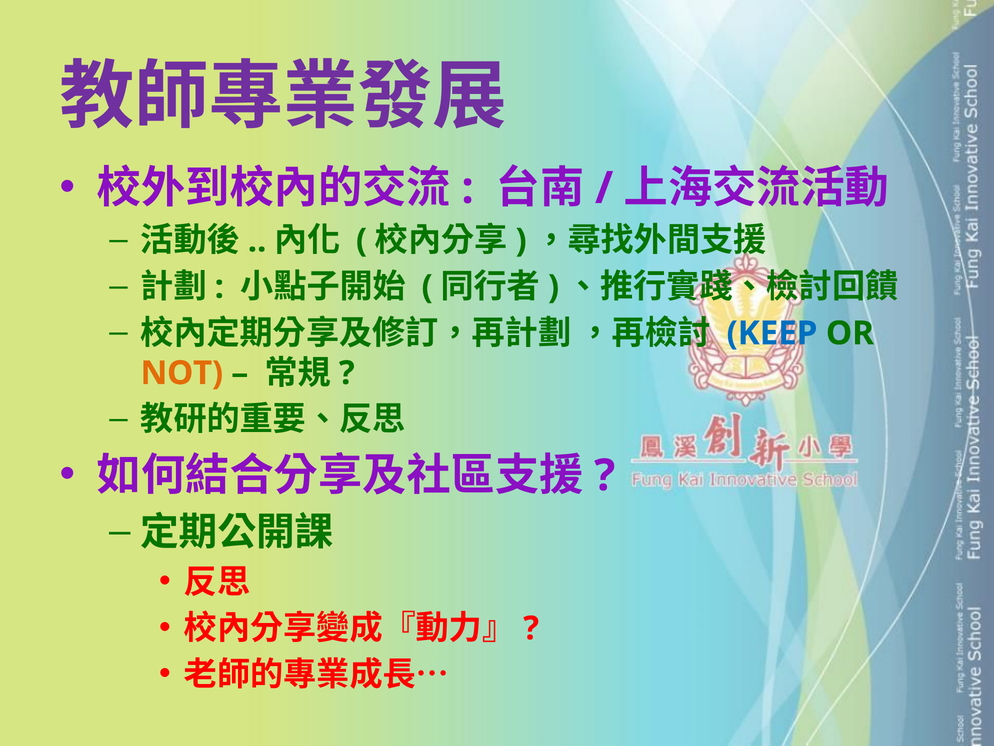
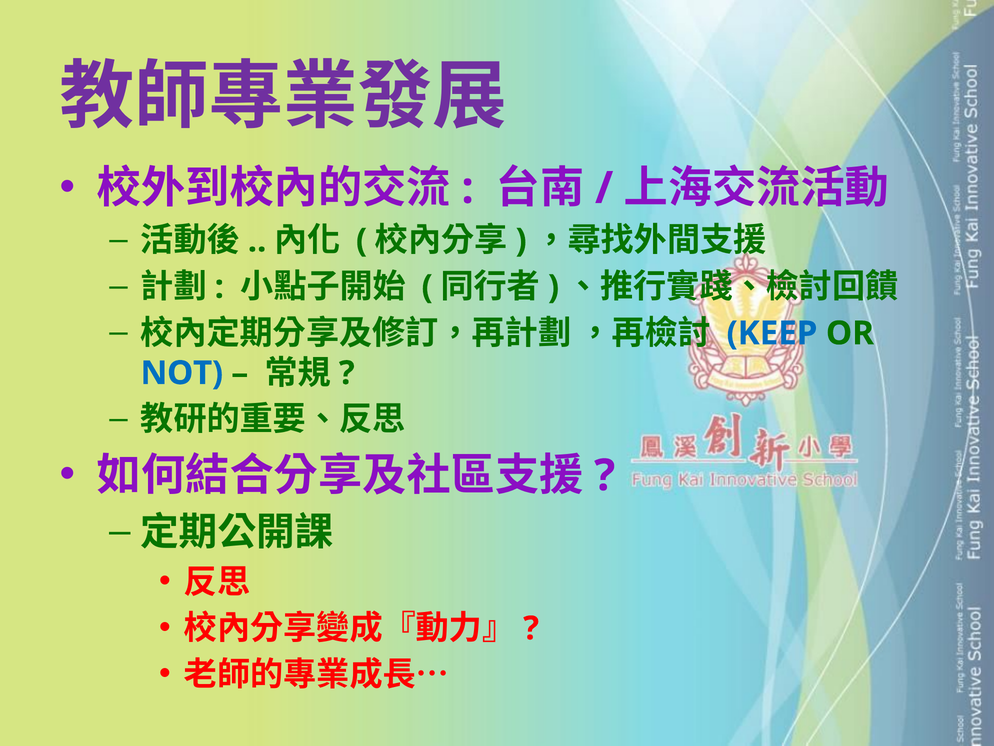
NOT colour: orange -> blue (182, 373)
